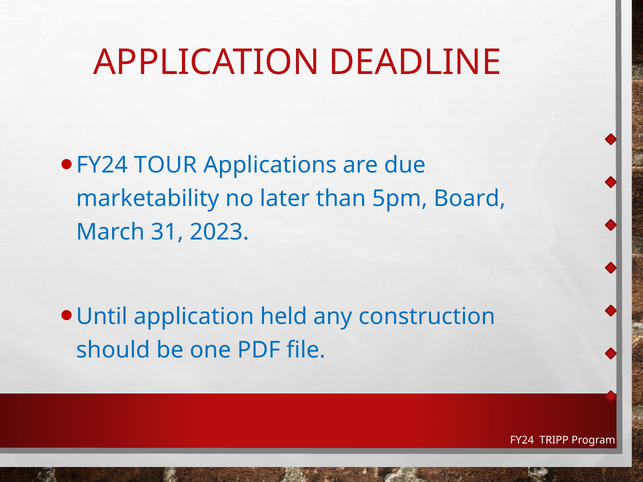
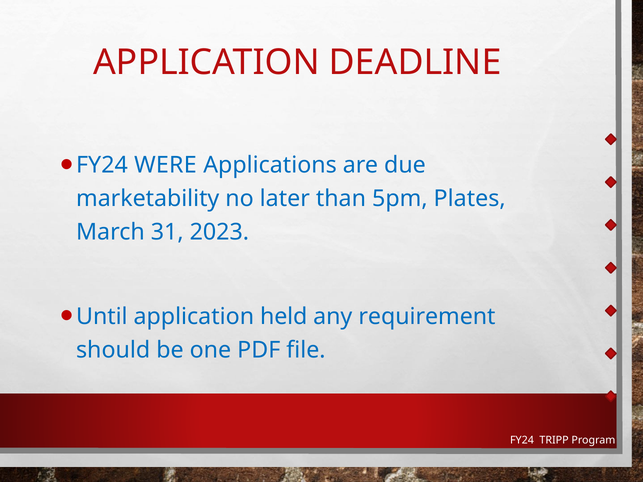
TOUR: TOUR -> WERE (165, 165)
Board: Board -> Plates (470, 199)
construction: construction -> requirement (427, 317)
